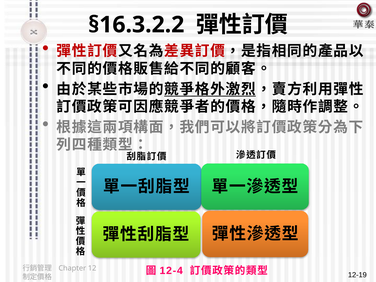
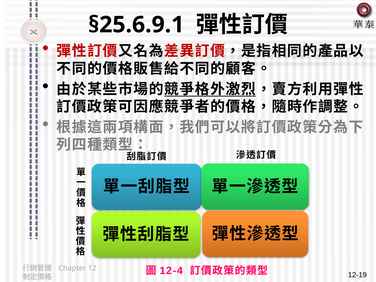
§16.3.2.2: §16.3.2.2 -> §25.6.9.1 (136, 25)
